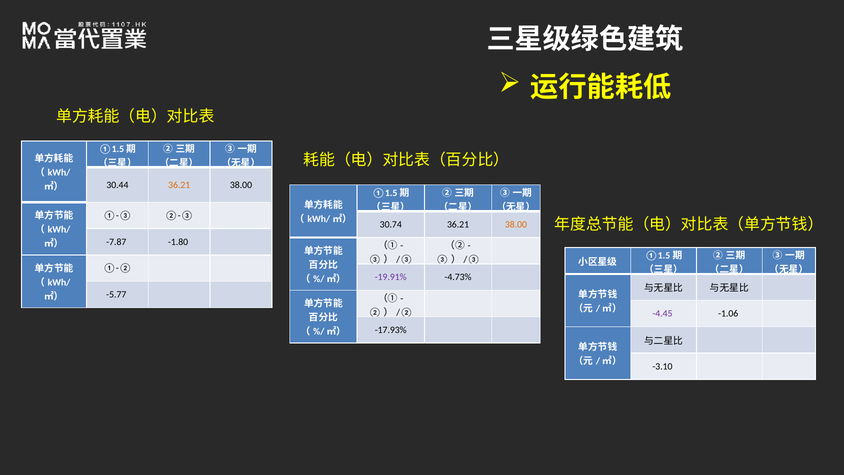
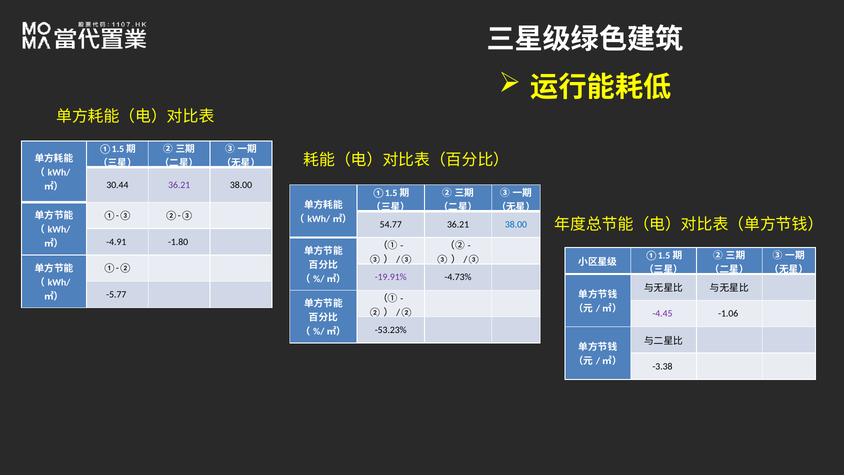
36.21 colour: orange -> purple (179, 185)
30.74: 30.74 -> 54.77 (391, 224)
38.00 colour: orange -> blue (516, 224)
-7.87: -7.87 -> -4.91 (116, 242)
-17.93%: -17.93% -> -53.23% (391, 330)
-3.10: -3.10 -> -3.38 (662, 366)
